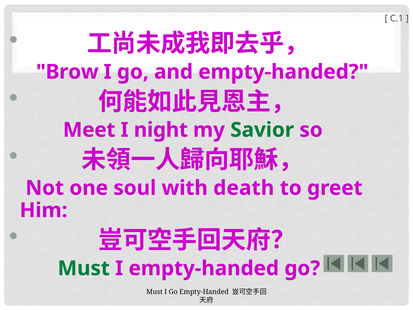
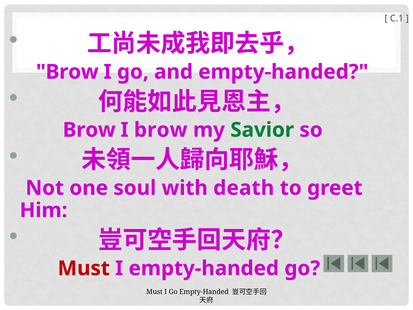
Meet: Meet -> Brow (89, 130)
I night: night -> brow (161, 130)
Must colour: green -> red (84, 268)
